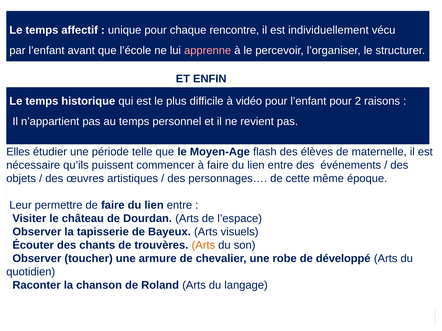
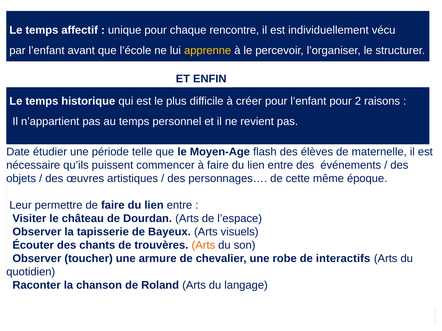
apprenne colour: pink -> yellow (208, 50)
vidéo: vidéo -> créer (249, 101)
Elles: Elles -> Date (18, 152)
développé: développé -> interactifs (343, 259)
